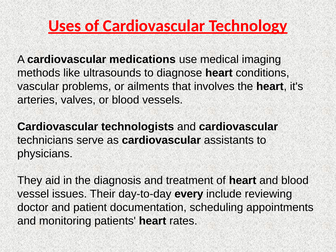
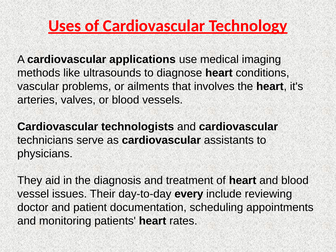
medications: medications -> applications (143, 60)
